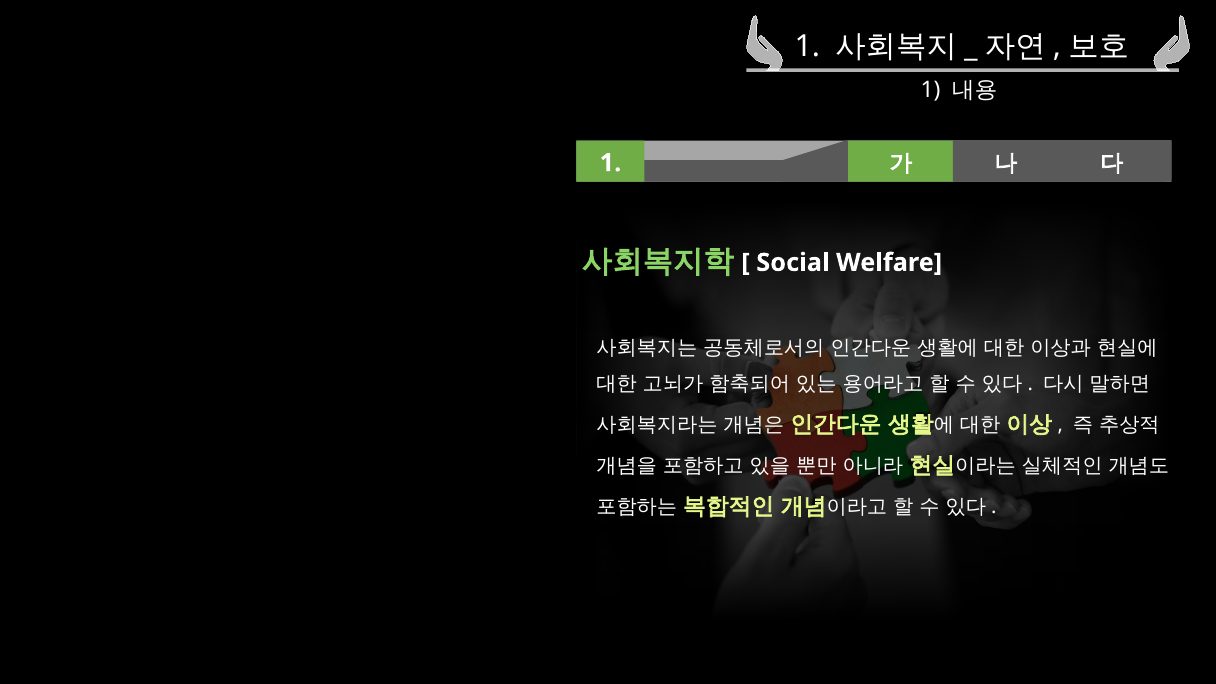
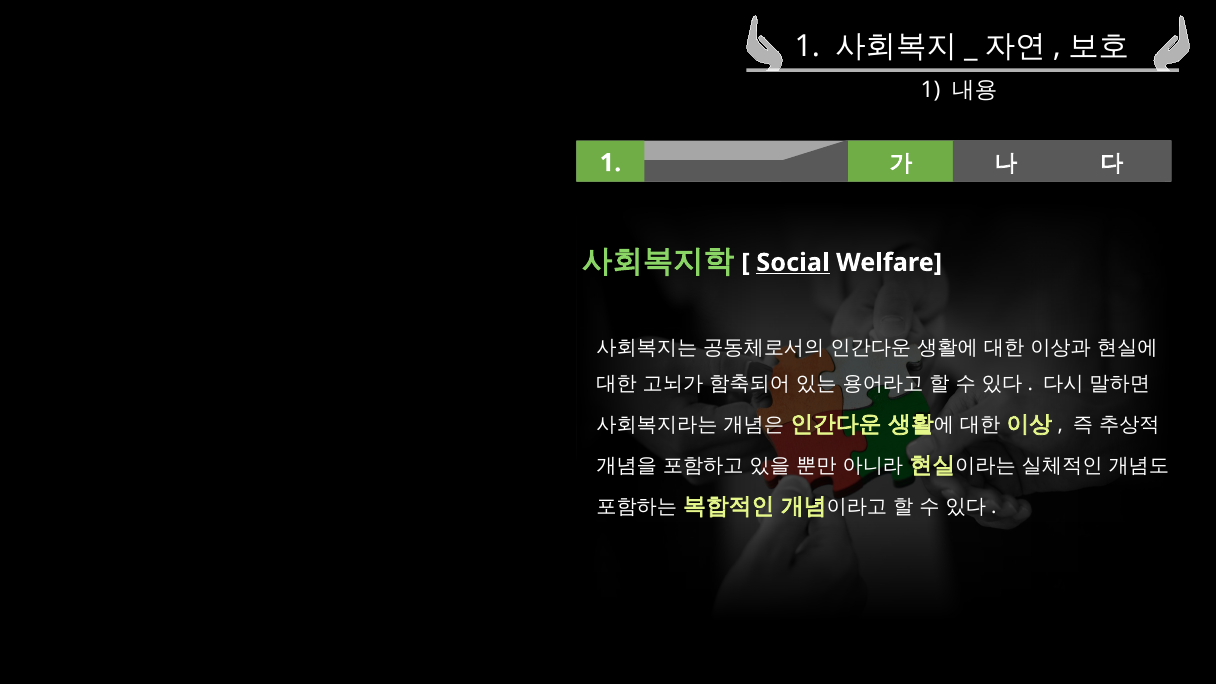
Social underline: none -> present (793, 263)
